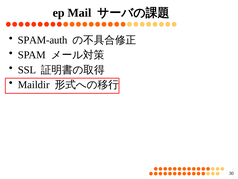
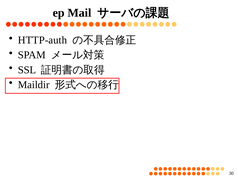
SPAM-auth: SPAM-auth -> HTTP-auth (42, 40)
